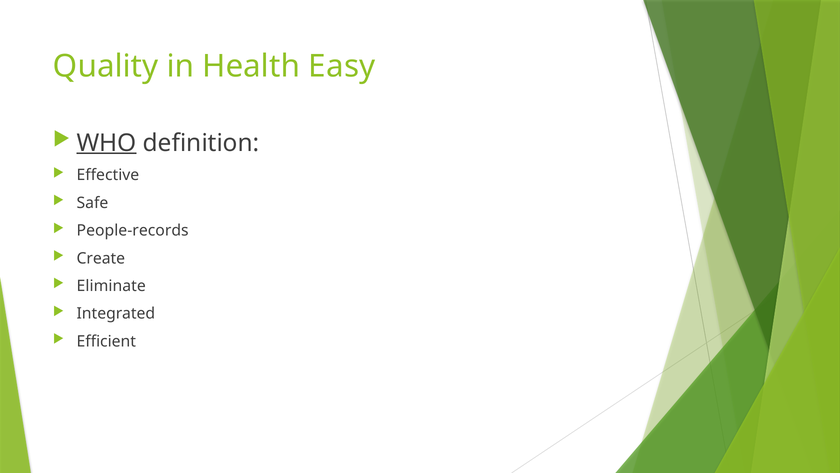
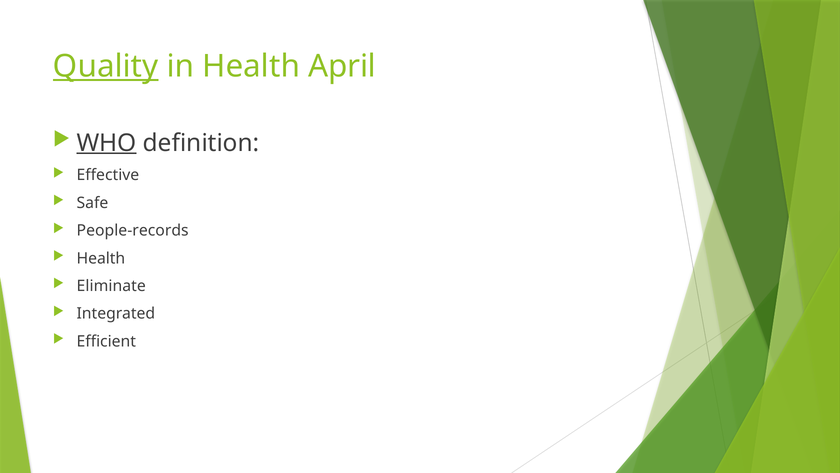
Quality underline: none -> present (106, 66)
Easy: Easy -> April (342, 66)
Create: Create -> Health (101, 258)
